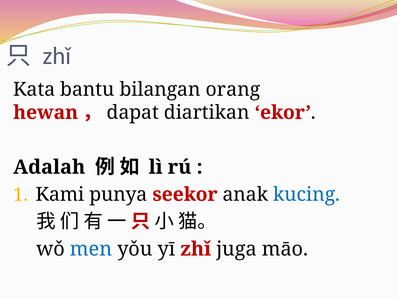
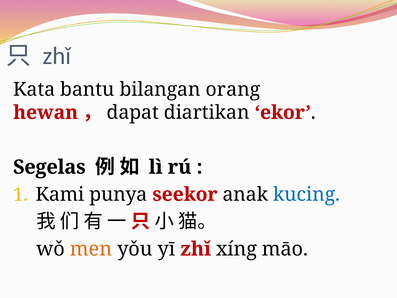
Adalah: Adalah -> Segelas (49, 167)
men colour: blue -> orange (91, 249)
juga: juga -> xíng (237, 249)
